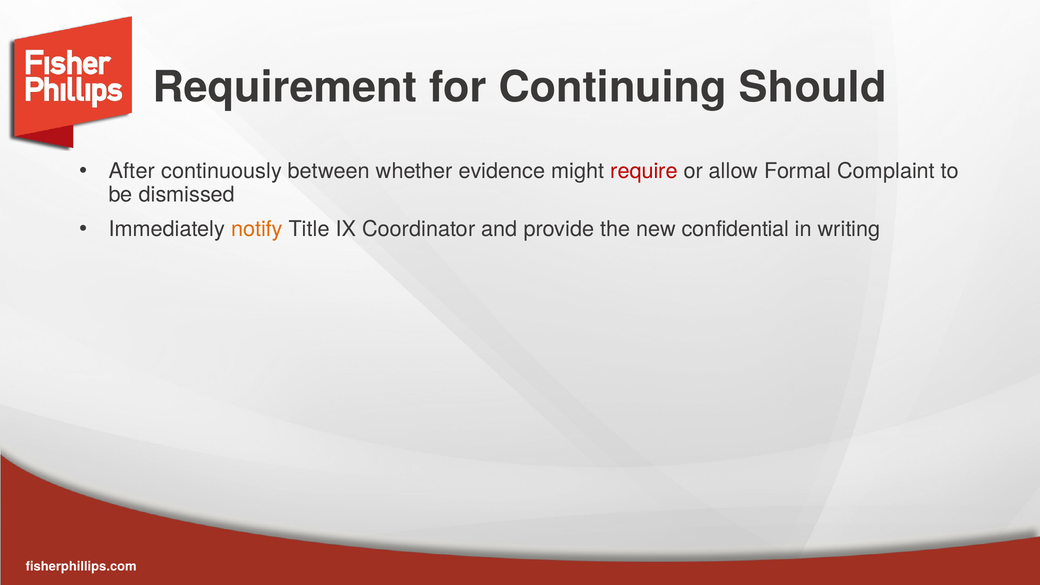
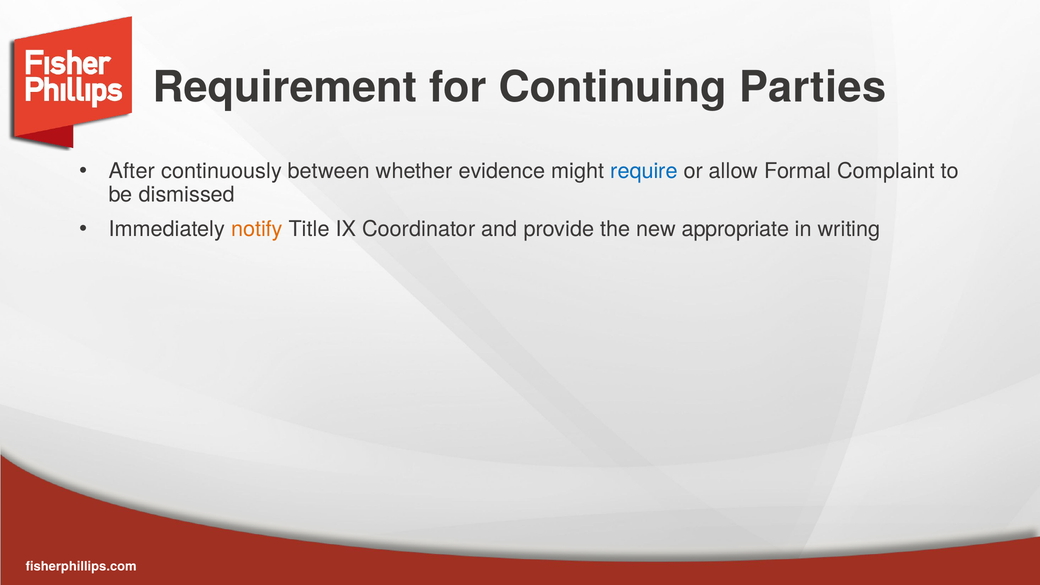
Should: Should -> Parties (813, 87)
require colour: red -> blue (644, 171)
confidential: confidential -> appropriate (735, 229)
